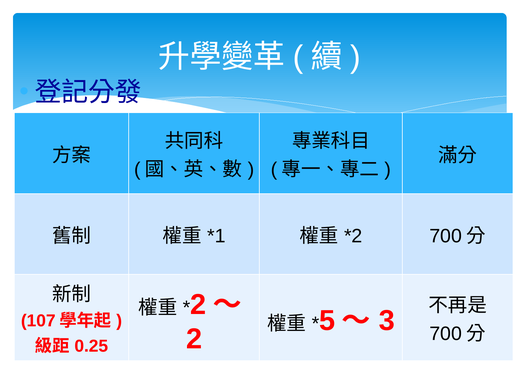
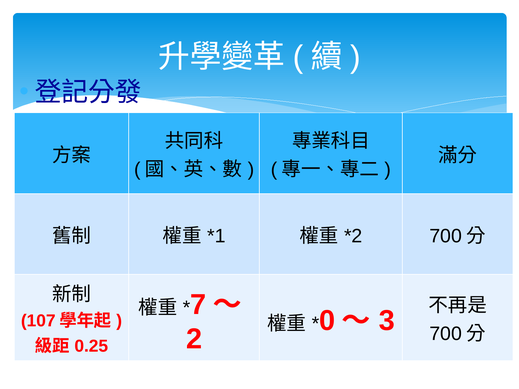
2: 2 -> 7 (198, 305)
5: 5 -> 0 (327, 321)
